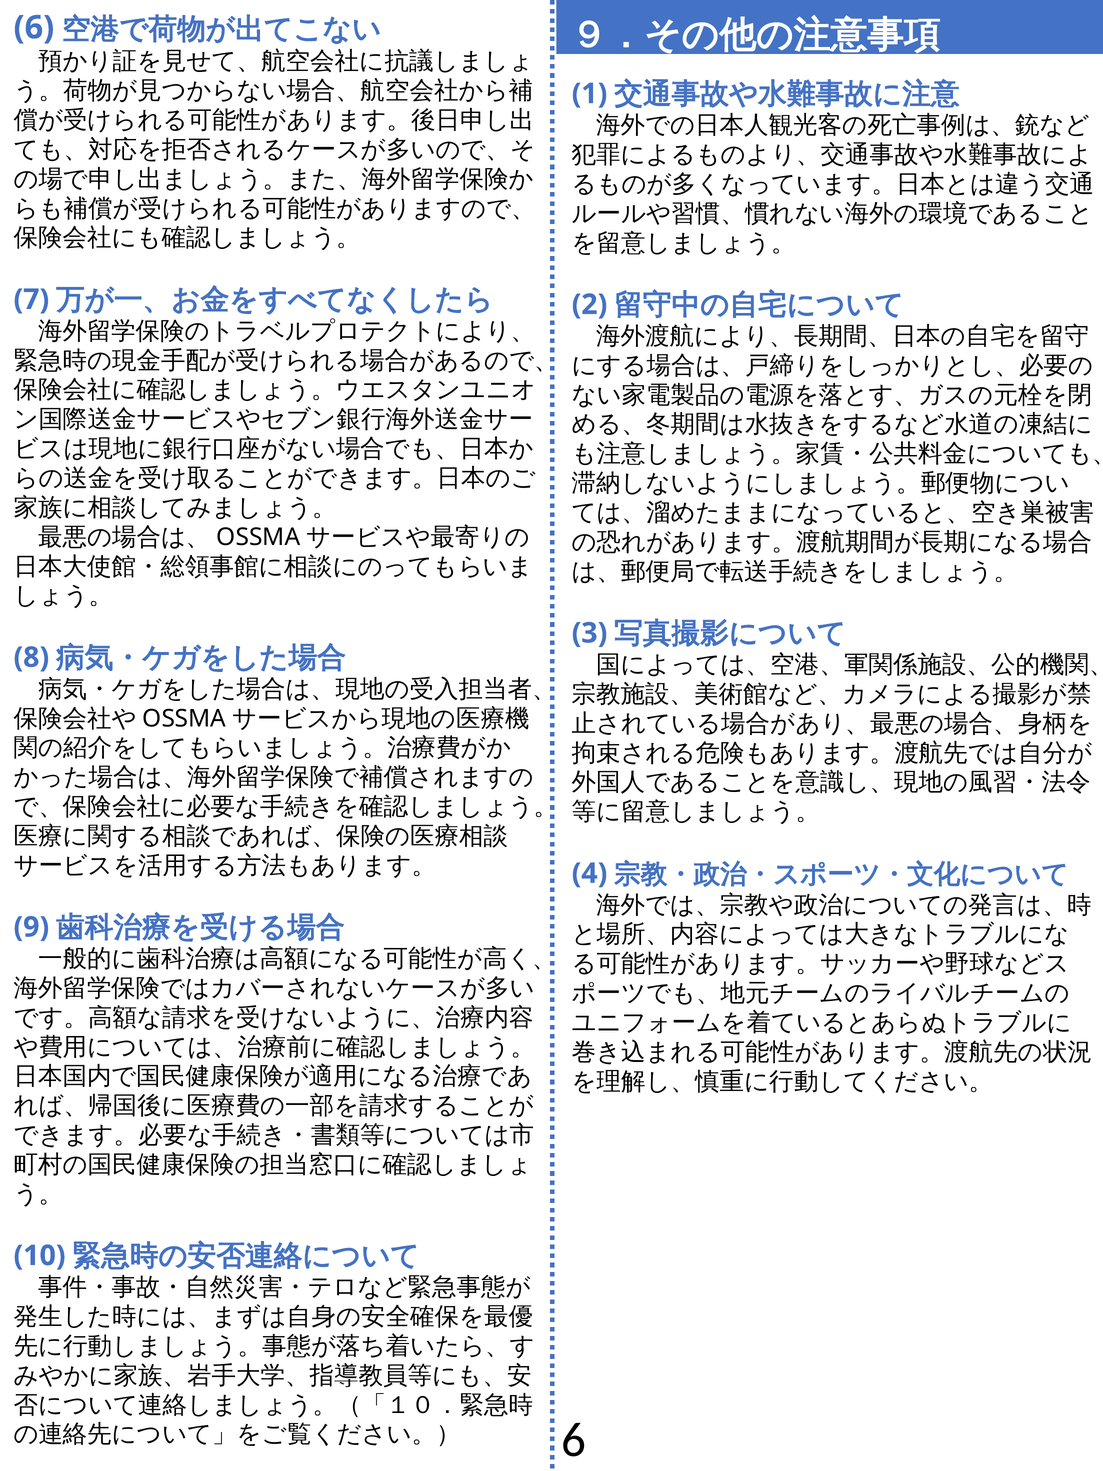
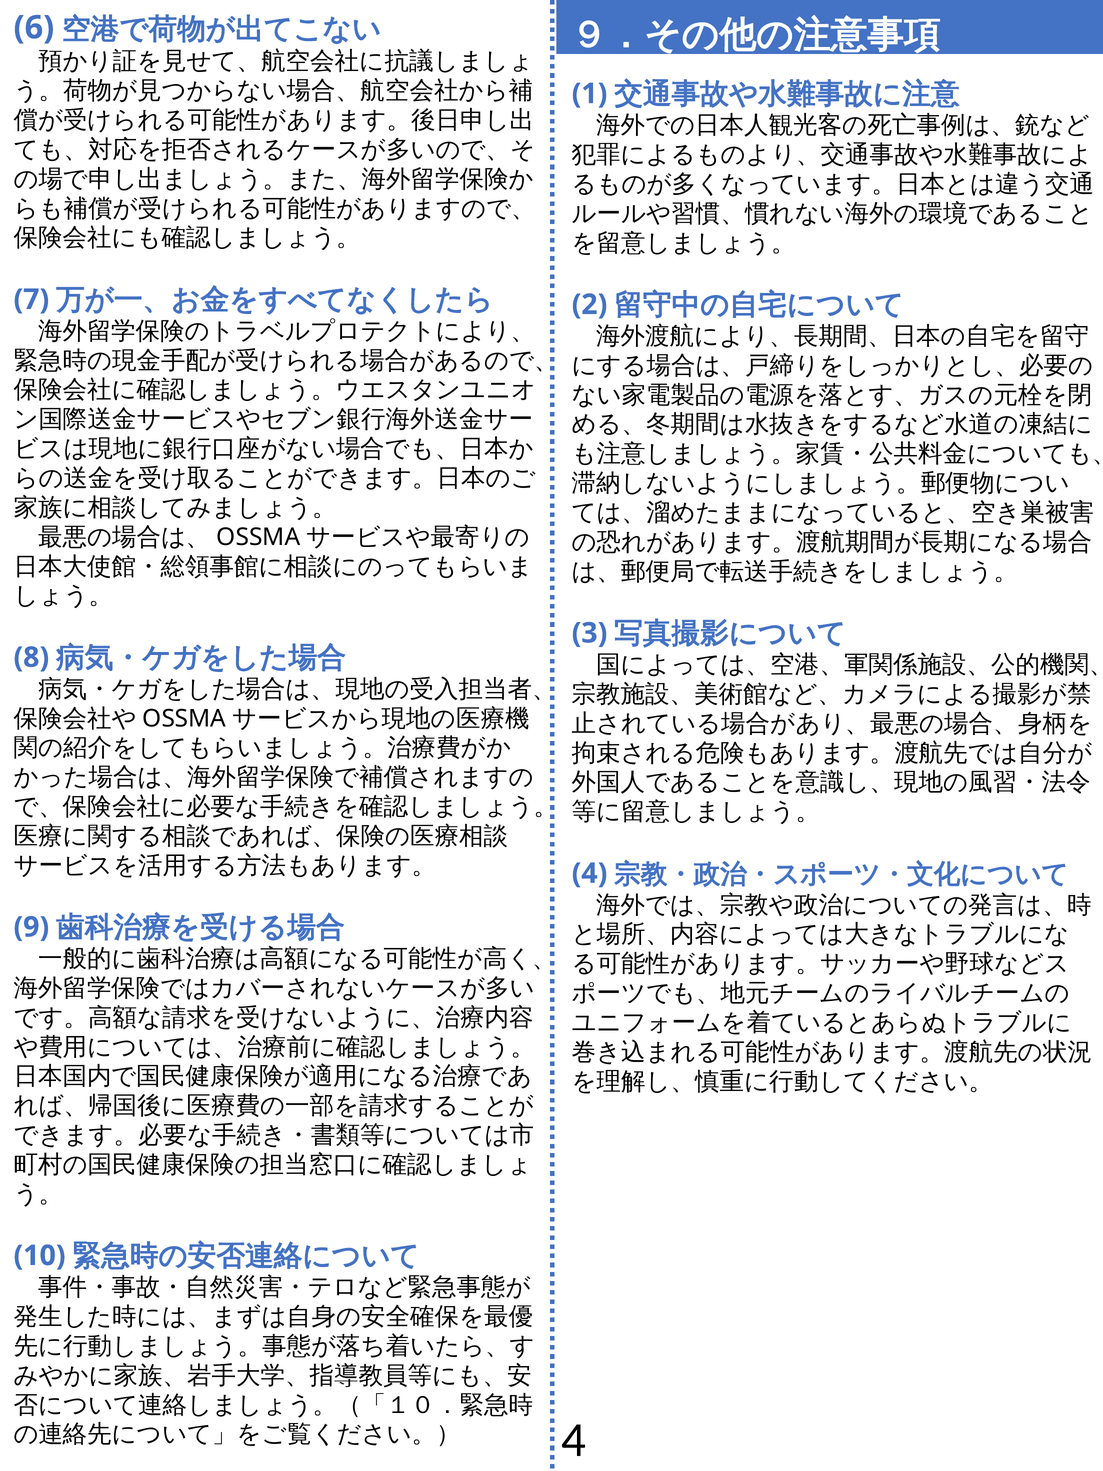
6: 6 -> 4 (574, 1440)
